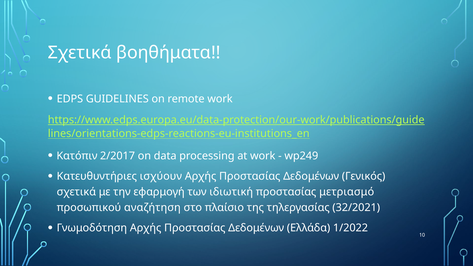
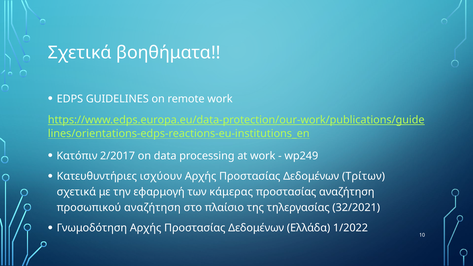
Γενικός: Γενικός -> Τρίτων (364, 176)
ιδιωτική: ιδιωτική -> κάμερας (231, 192)
προστασίας μετριασμό: μετριασμό -> αναζήτηση (347, 192)
